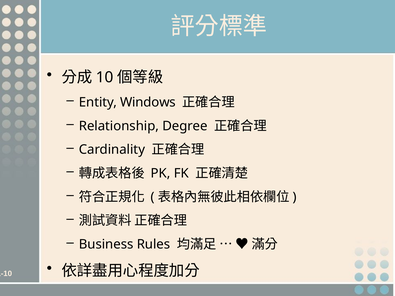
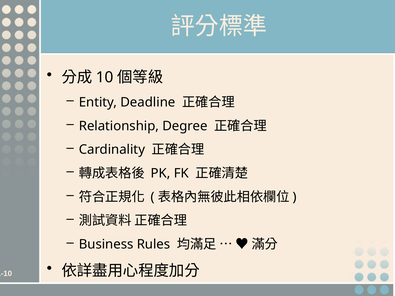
Windows: Windows -> Deadline (148, 102)
